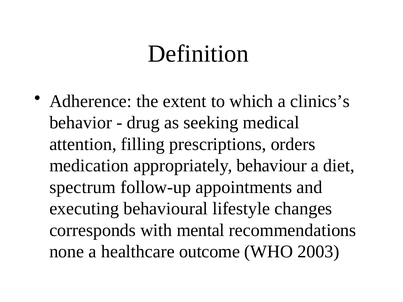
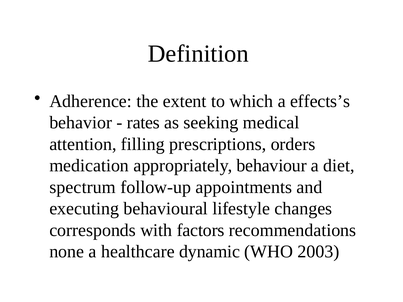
clinics’s: clinics’s -> effects’s (320, 101)
drug: drug -> rates (143, 123)
mental: mental -> factors (201, 230)
outcome: outcome -> dynamic (210, 252)
